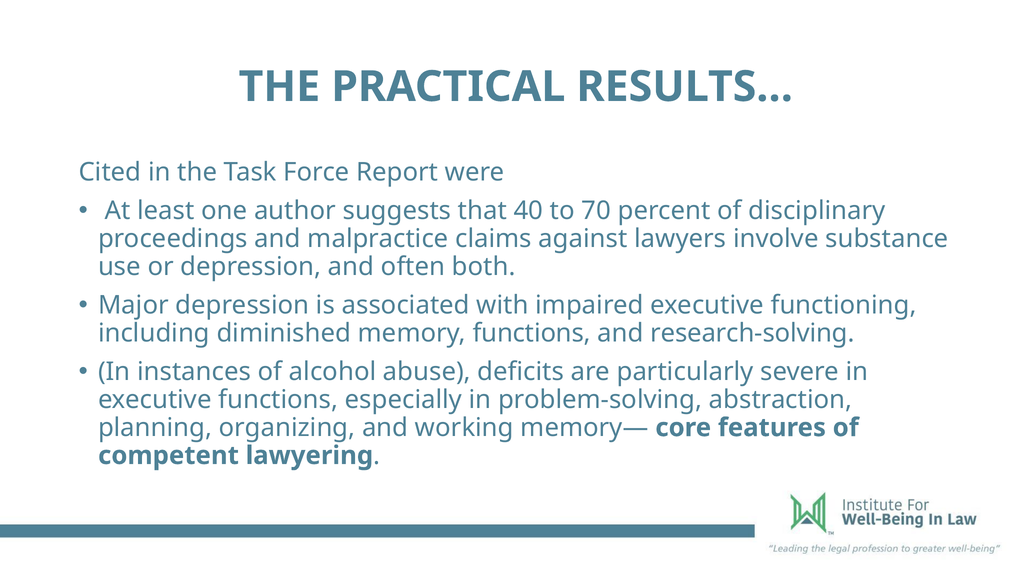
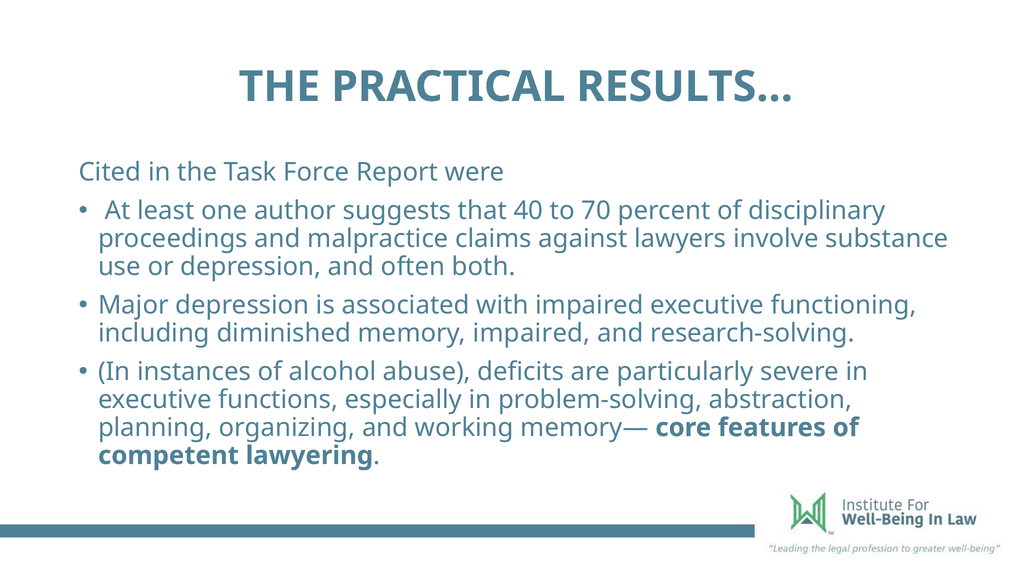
memory functions: functions -> impaired (531, 333)
